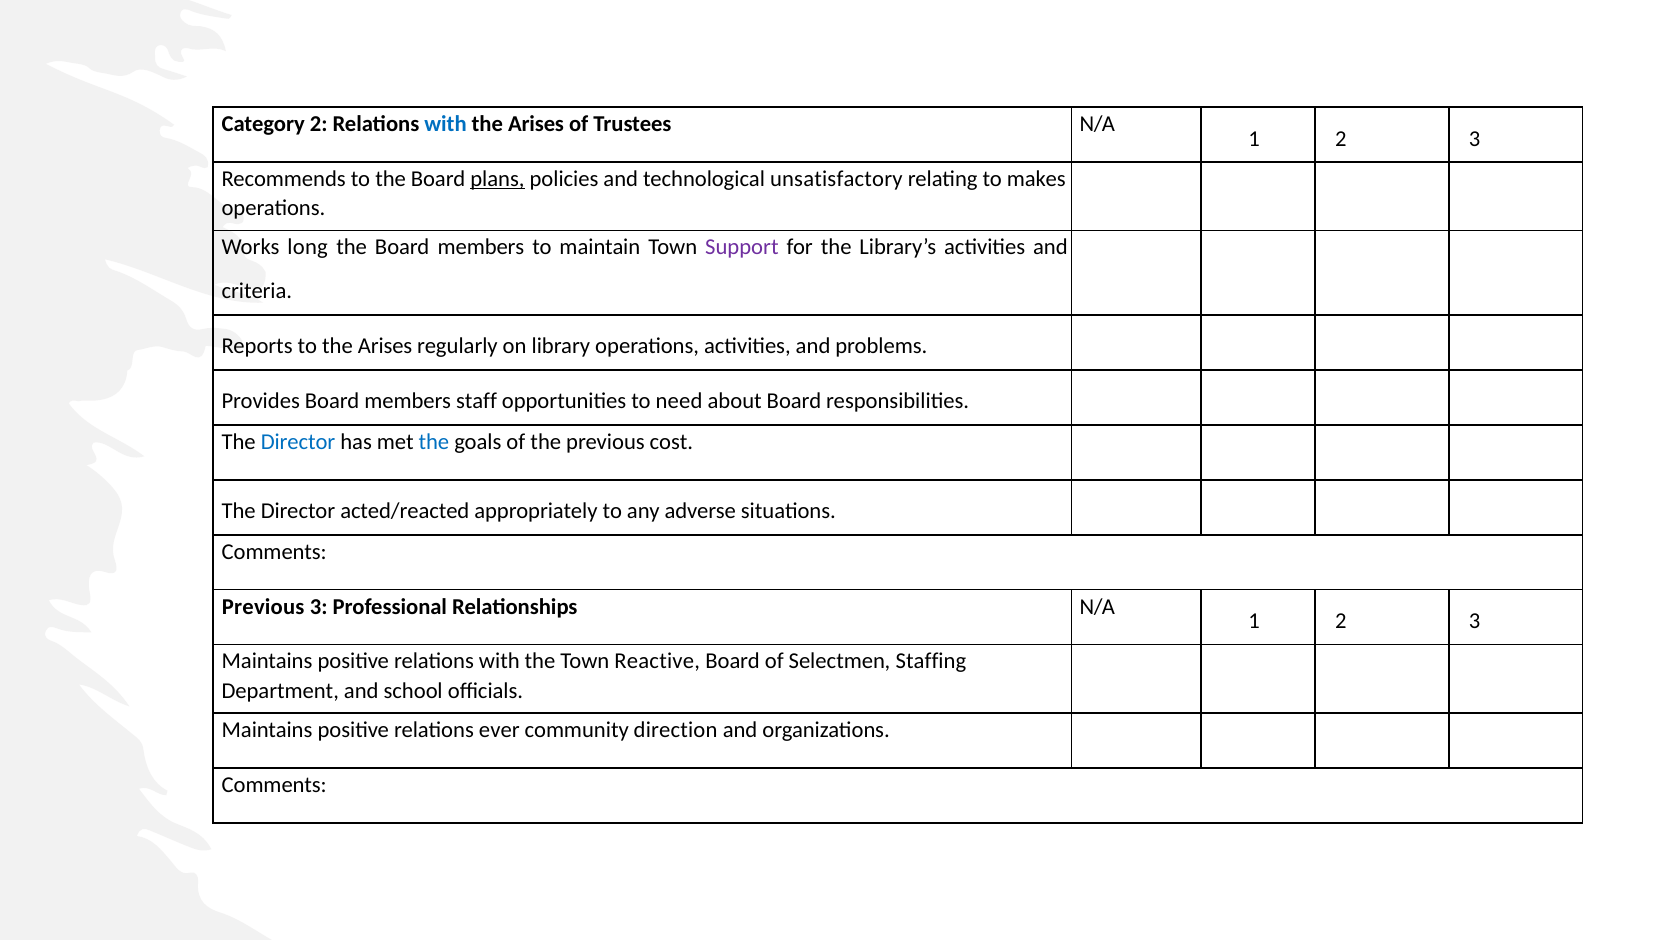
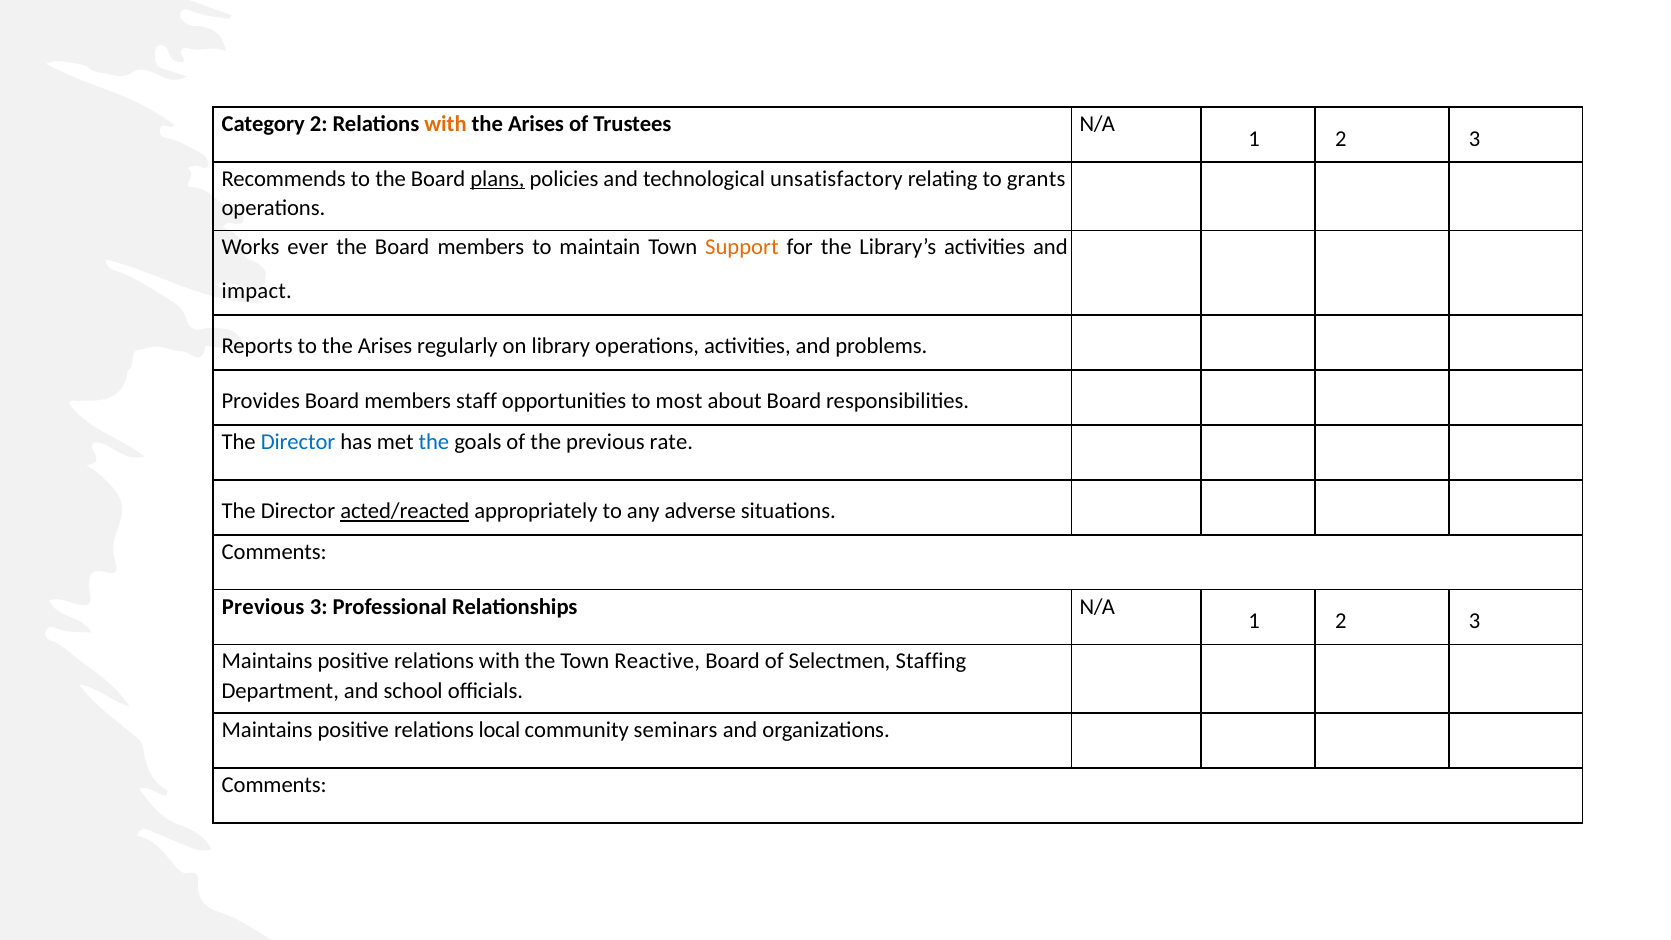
with colour: blue -> orange (446, 124)
makes: makes -> grants (1036, 179)
long: long -> ever (308, 247)
Support colour: purple -> orange (742, 247)
criteria: criteria -> impact (257, 291)
need: need -> most (679, 401)
cost: cost -> rate (671, 442)
acted/reacted underline: none -> present (405, 511)
ever: ever -> local (499, 730)
direction: direction -> seminars (676, 730)
